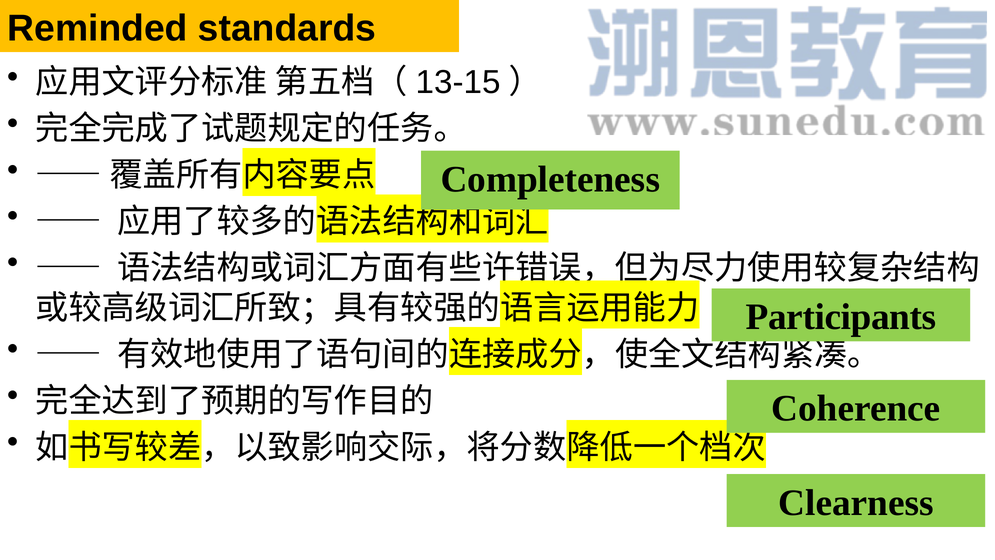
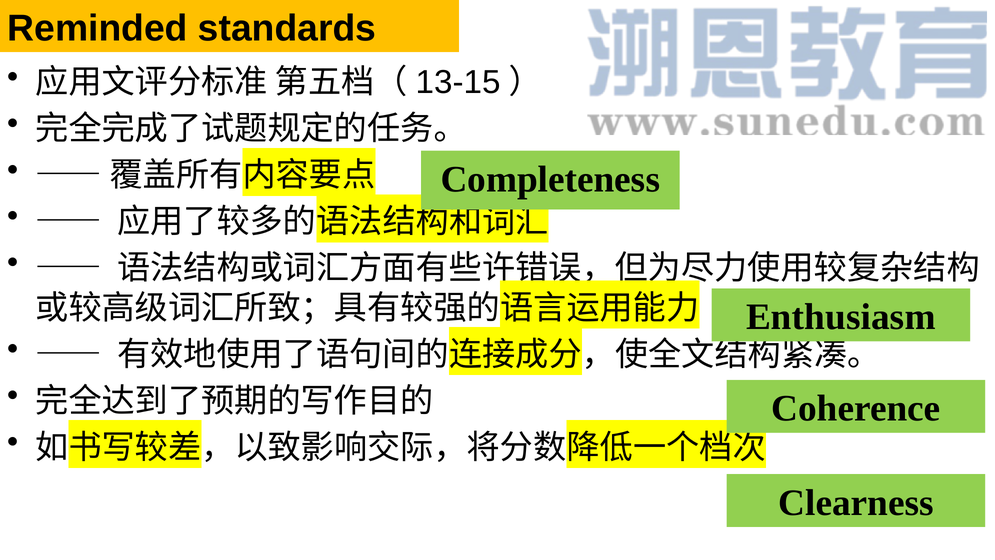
Participants: Participants -> Enthusiasm (841, 317)
